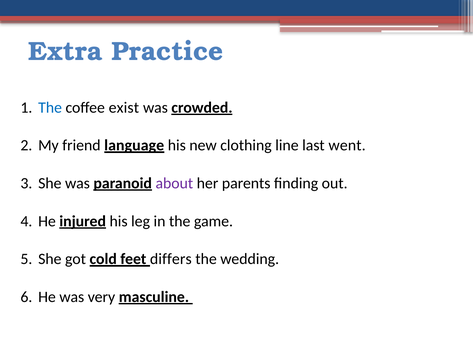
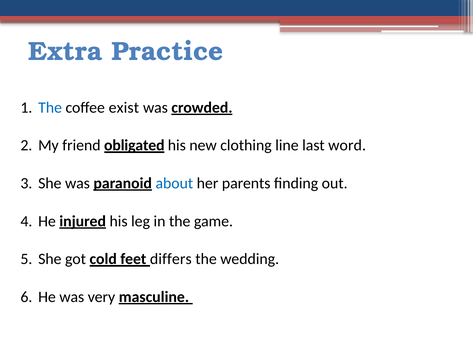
language: language -> obligated (134, 145)
went: went -> word (347, 145)
about colour: purple -> blue (174, 183)
